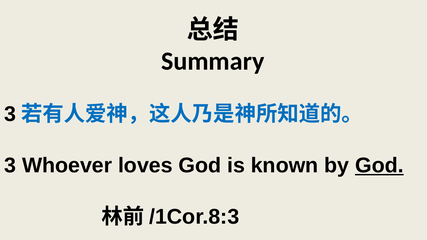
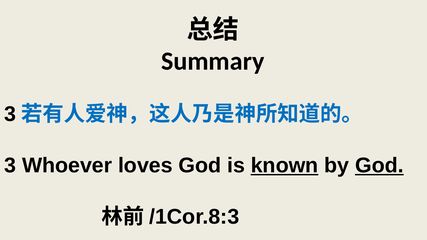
known underline: none -> present (285, 166)
